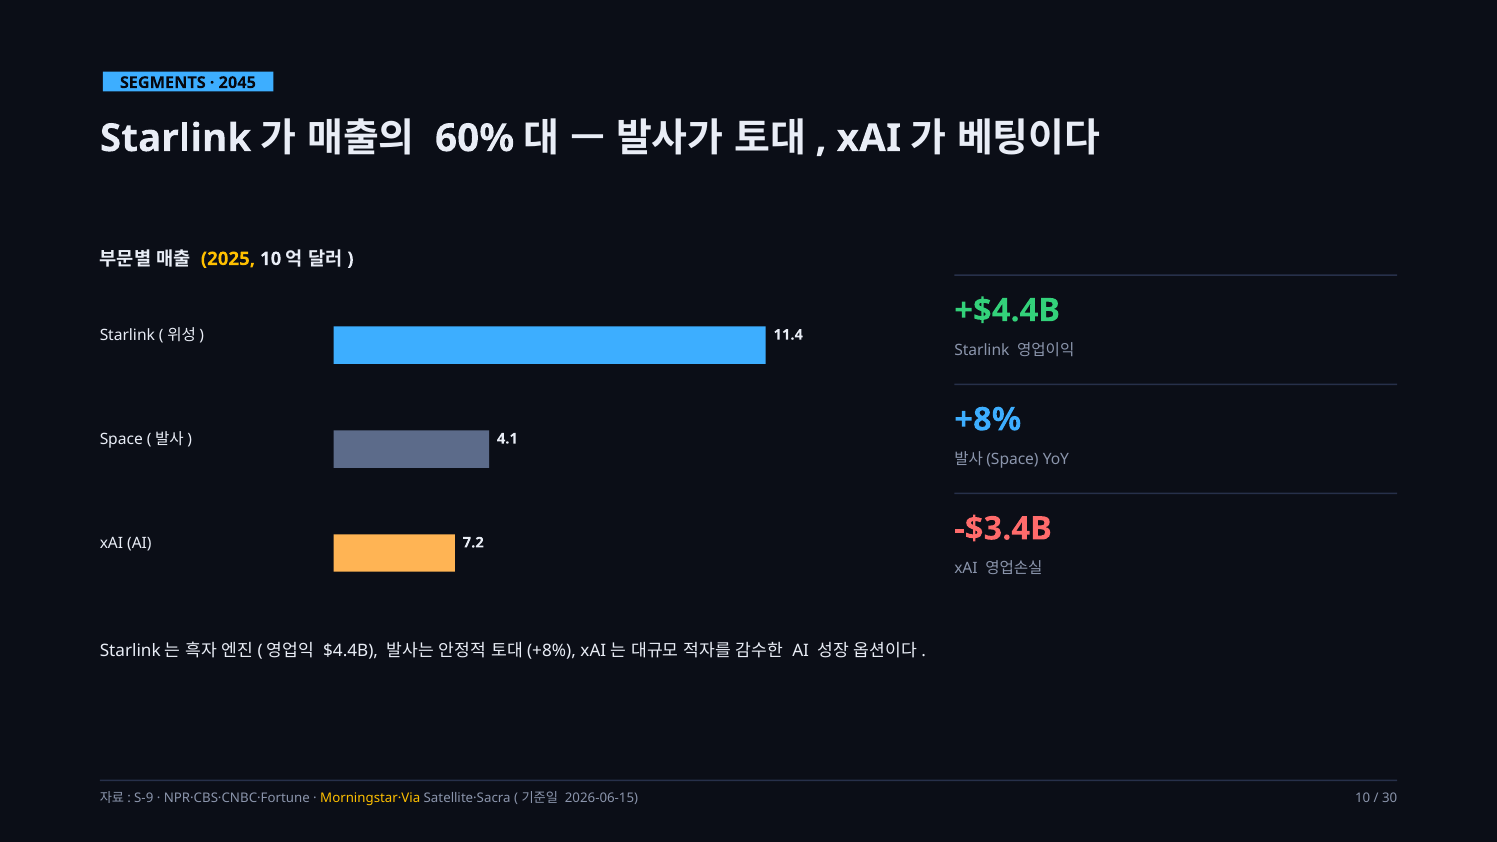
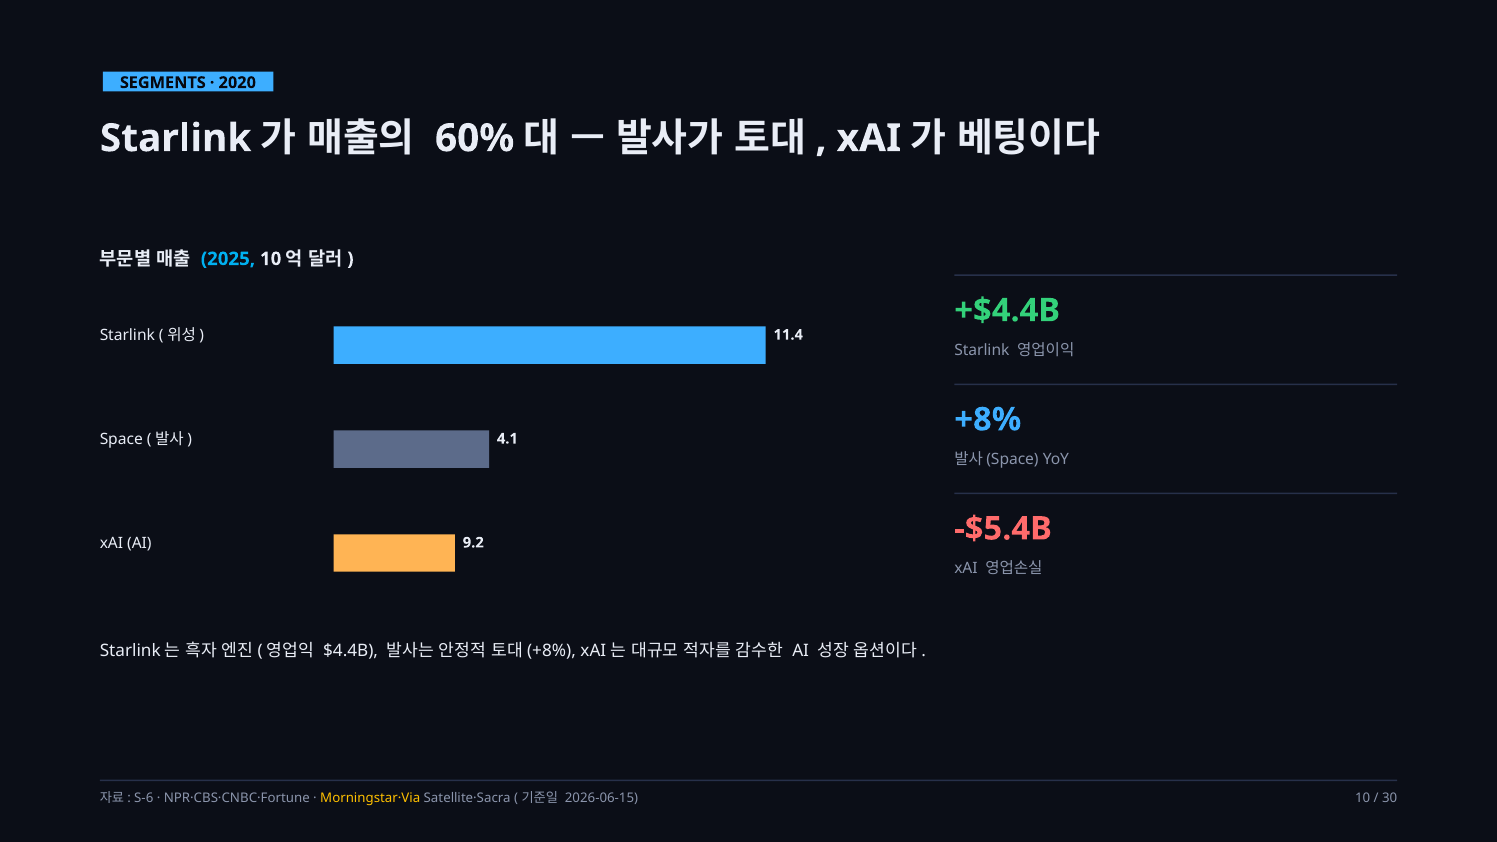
2045: 2045 -> 2020 (237, 83)
2025 colour: yellow -> light blue (228, 259)
-$3.4B: -$3.4B -> -$5.4B (1003, 529)
7.2: 7.2 -> 9.2 (473, 543)
S-9: S-9 -> S-6 (144, 798)
